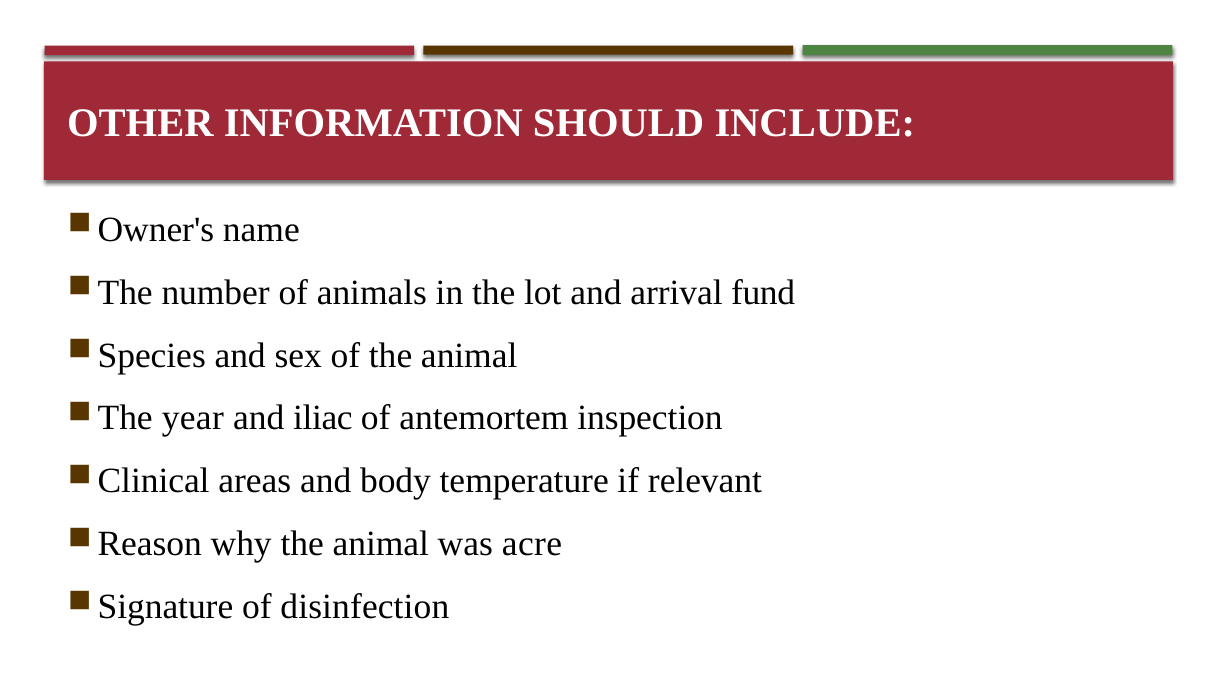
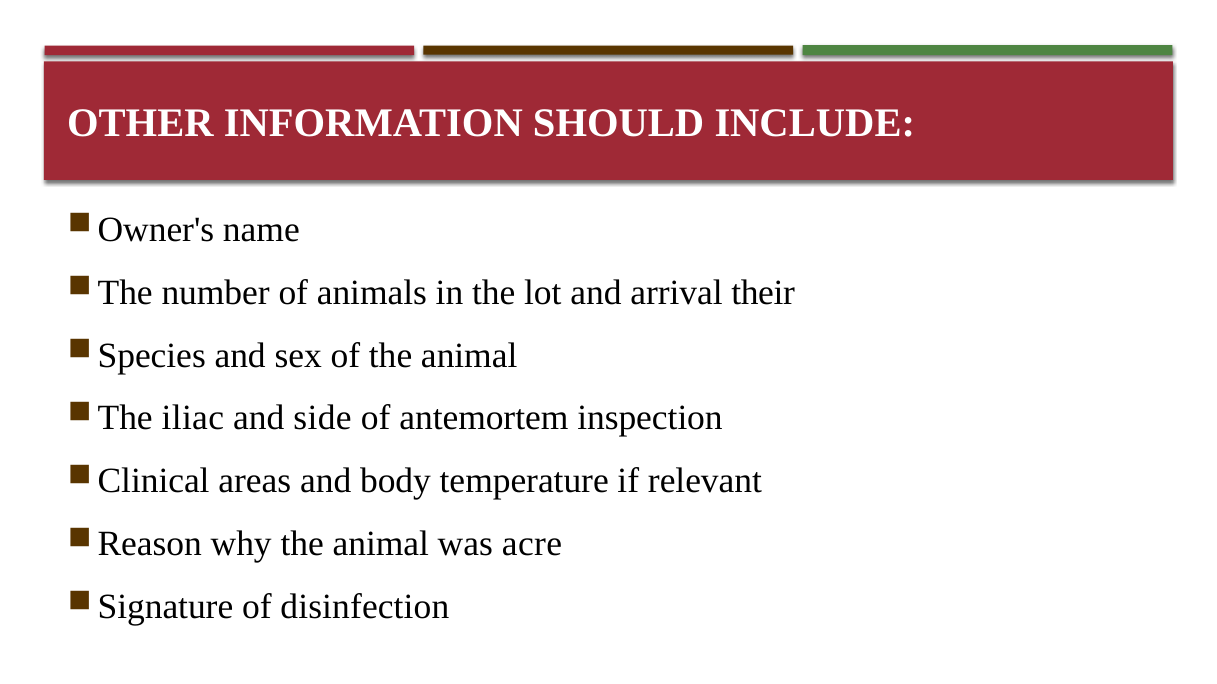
fund: fund -> their (763, 293)
year: year -> iliac (193, 419)
iliac: iliac -> side (323, 419)
